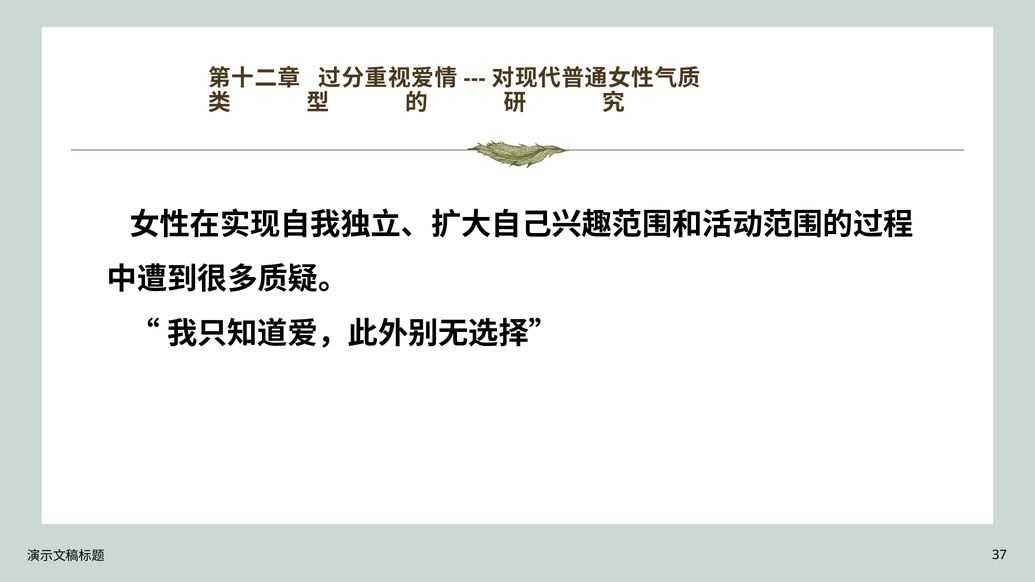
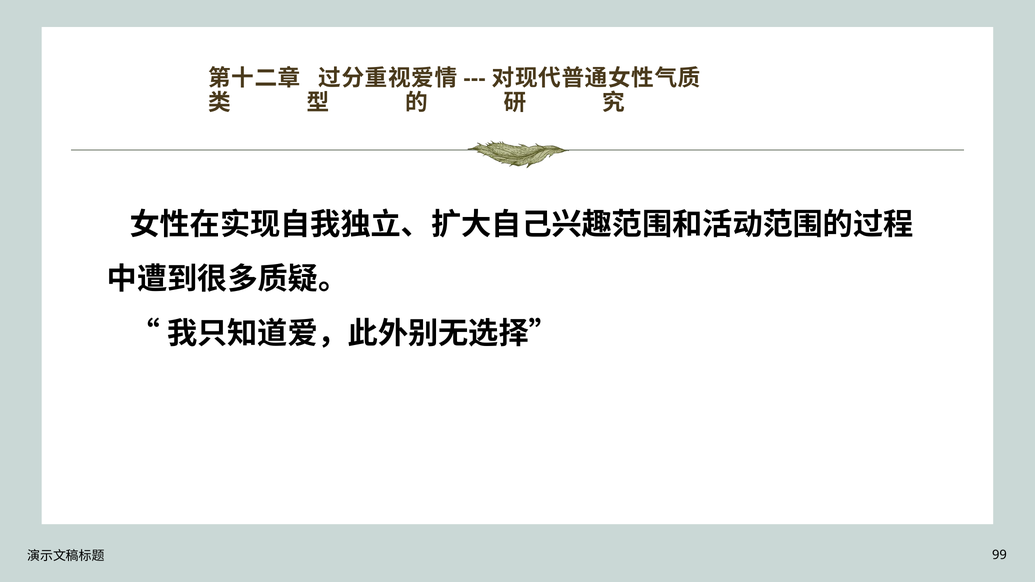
37: 37 -> 99 (999, 555)
